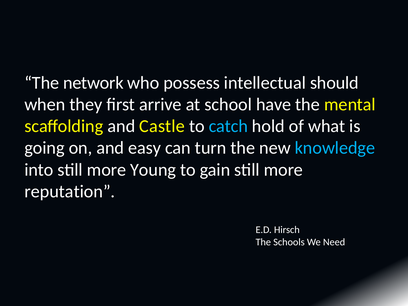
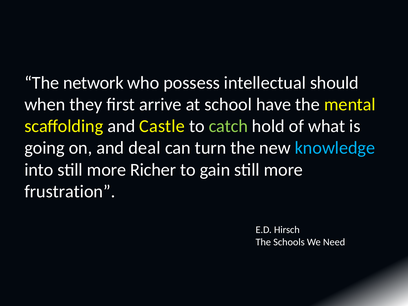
catch colour: light blue -> light green (228, 126)
easy: easy -> deal (145, 148)
Young: Young -> Richer (153, 170)
reputation: reputation -> frustration (70, 192)
